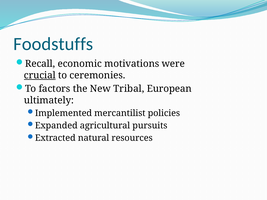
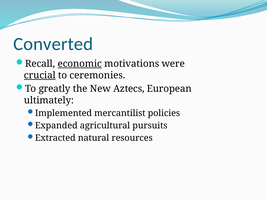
Foodstuffs: Foodstuffs -> Converted (53, 44)
economic underline: none -> present (80, 64)
factors: factors -> greatly (54, 89)
Tribal: Tribal -> Aztecs (129, 89)
